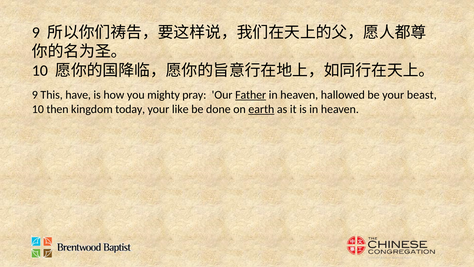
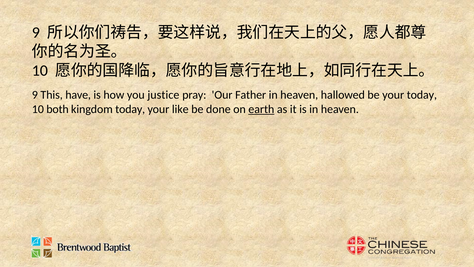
mighty: mighty -> justice (163, 95)
Father underline: present -> none (251, 95)
your beast: beast -> today (422, 95)
then: then -> both (58, 109)
